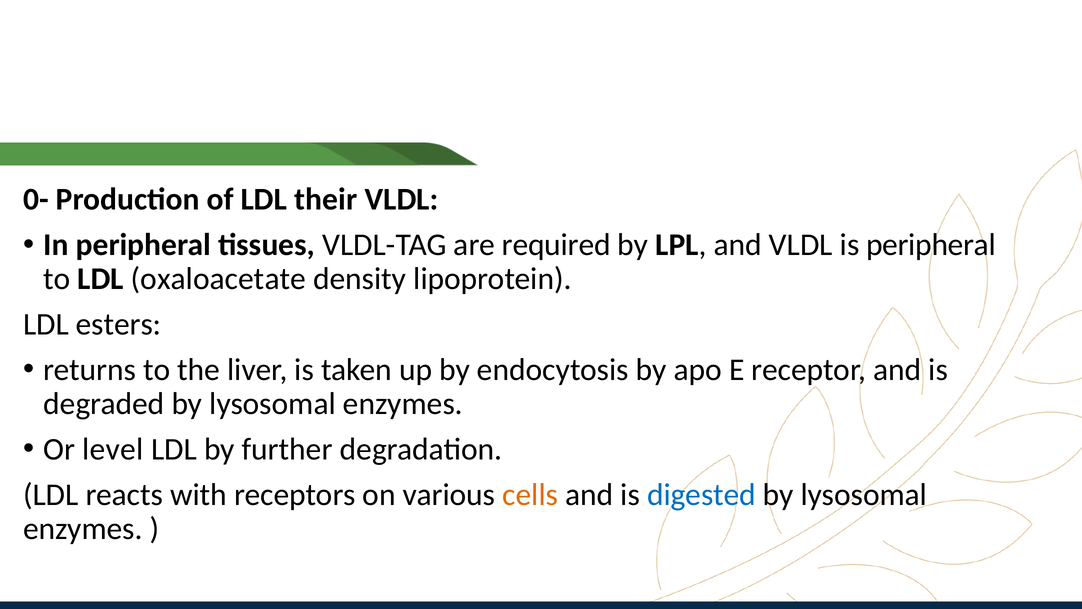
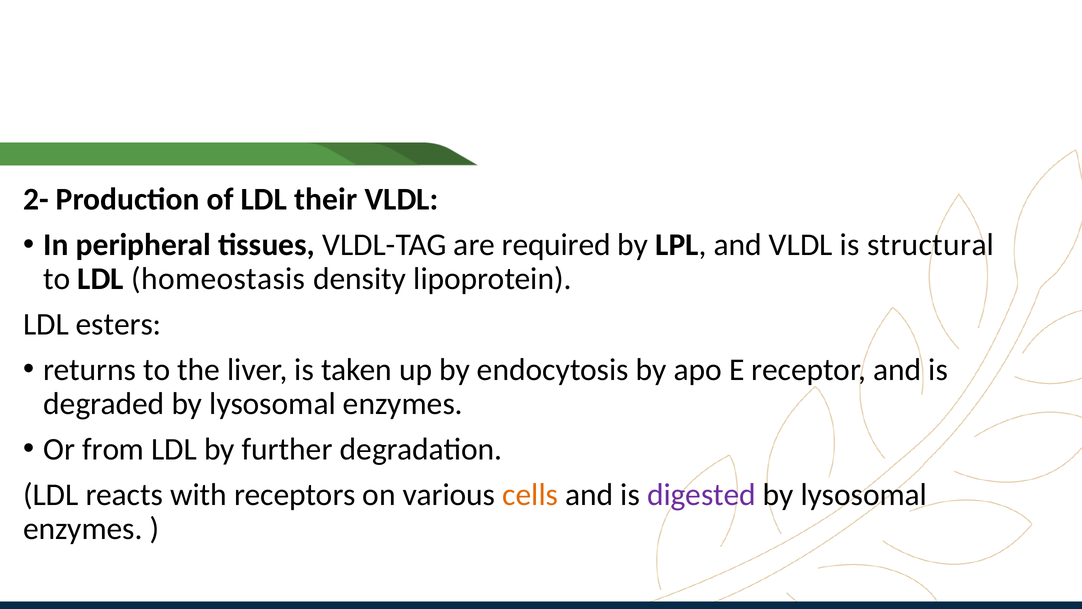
0-: 0- -> 2- (36, 199)
is peripheral: peripheral -> structural (931, 245)
oxaloacetate: oxaloacetate -> homeostasis (218, 279)
level: level -> from (113, 449)
digested colour: blue -> purple (701, 494)
